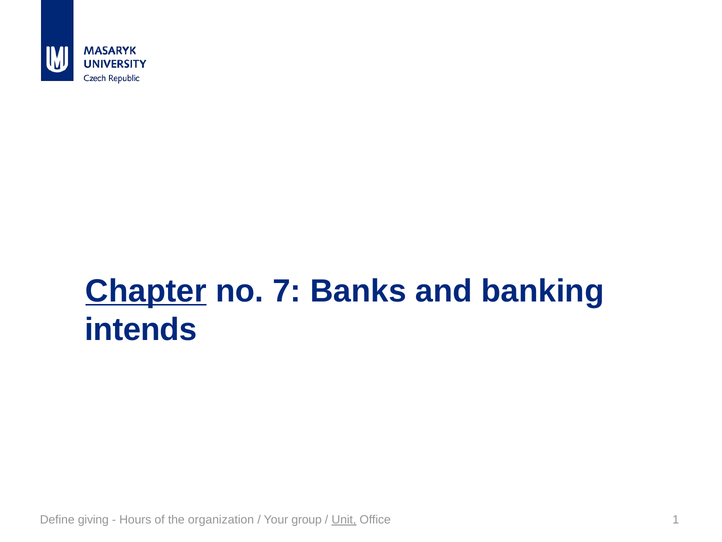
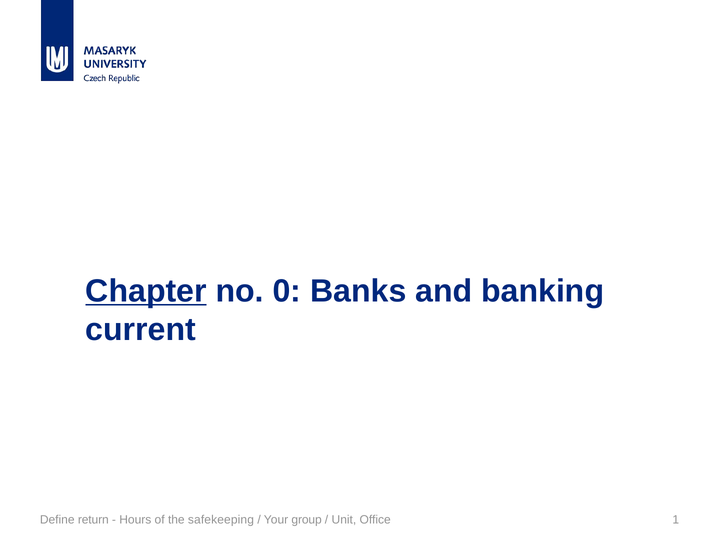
7: 7 -> 0 (287, 291)
intends: intends -> current (141, 329)
giving: giving -> return (93, 519)
organization: organization -> safekeeping (221, 519)
Unit underline: present -> none (344, 519)
